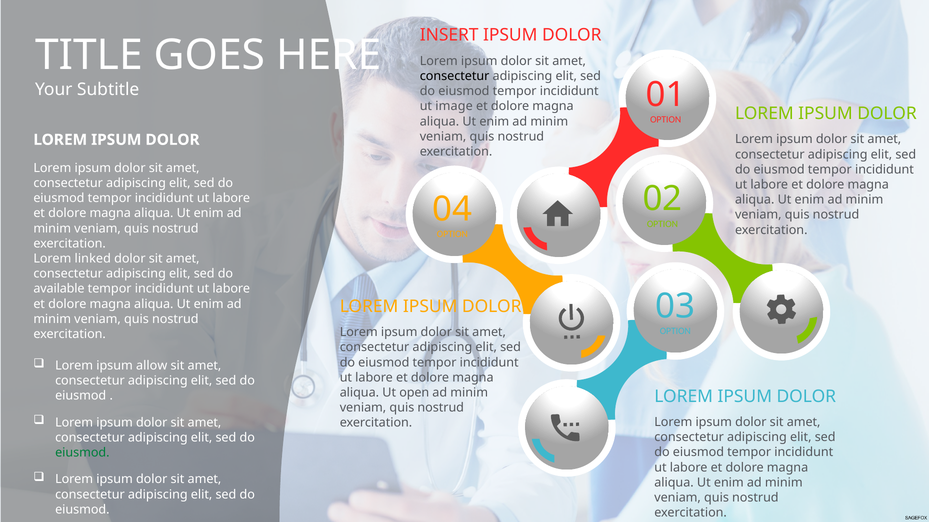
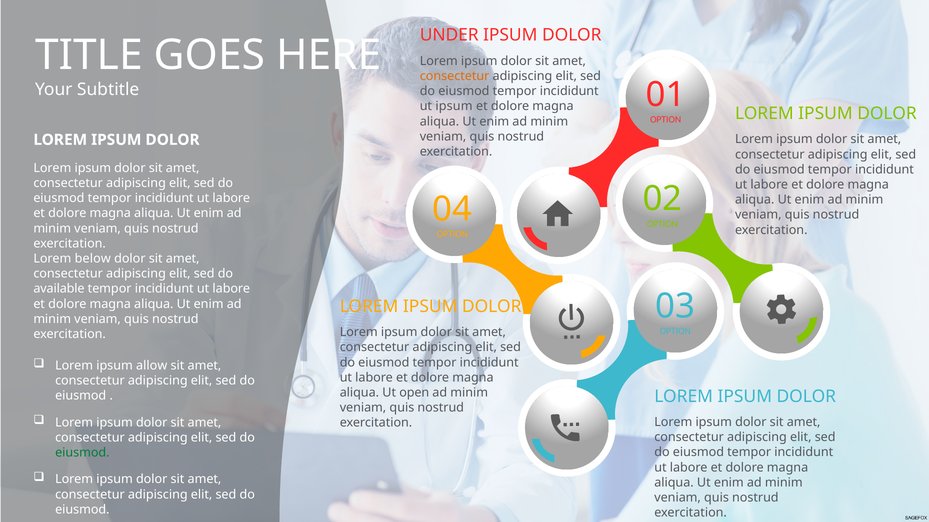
INSERT: INSERT -> UNDER (449, 35)
consectetur colour: black -> orange (455, 76)
ut image: image -> ipsum (454, 106)
linked: linked -> below (93, 259)
